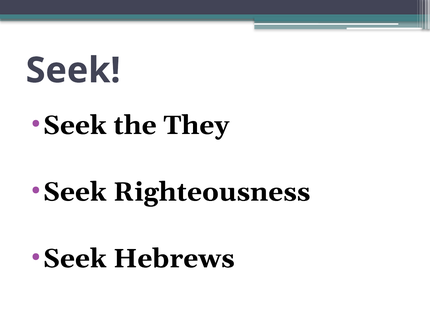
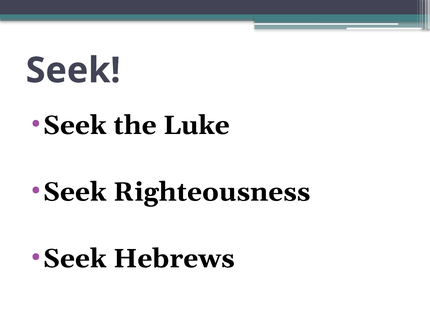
They: They -> Luke (196, 126)
